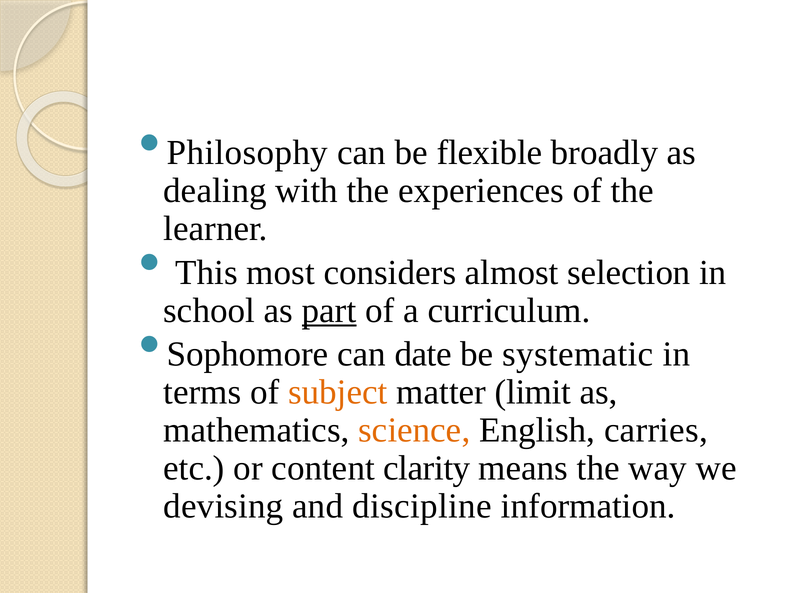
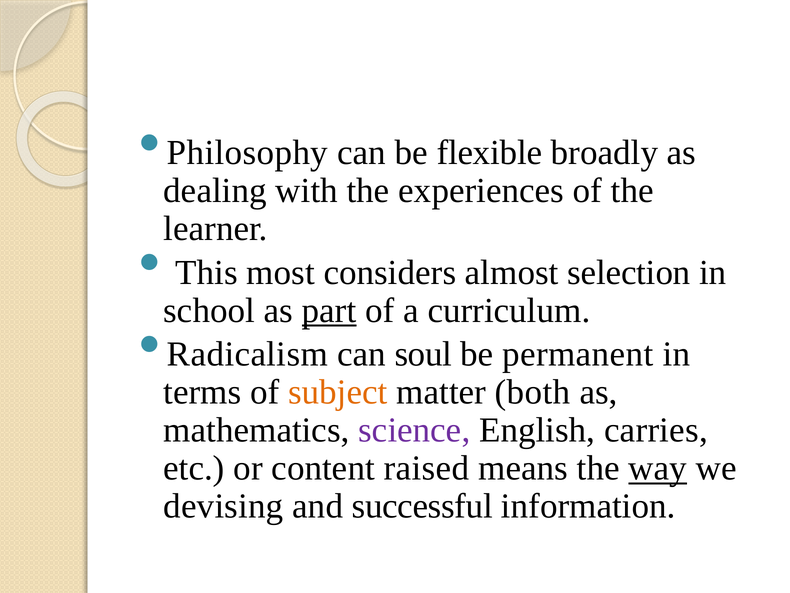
Sophomore: Sophomore -> Radicalism (247, 354)
date: date -> soul (423, 354)
systematic: systematic -> permanent (578, 354)
limit: limit -> both (533, 392)
science colour: orange -> purple (414, 430)
clarity: clarity -> raised (426, 468)
way underline: none -> present (658, 468)
discipline: discipline -> successful (422, 506)
